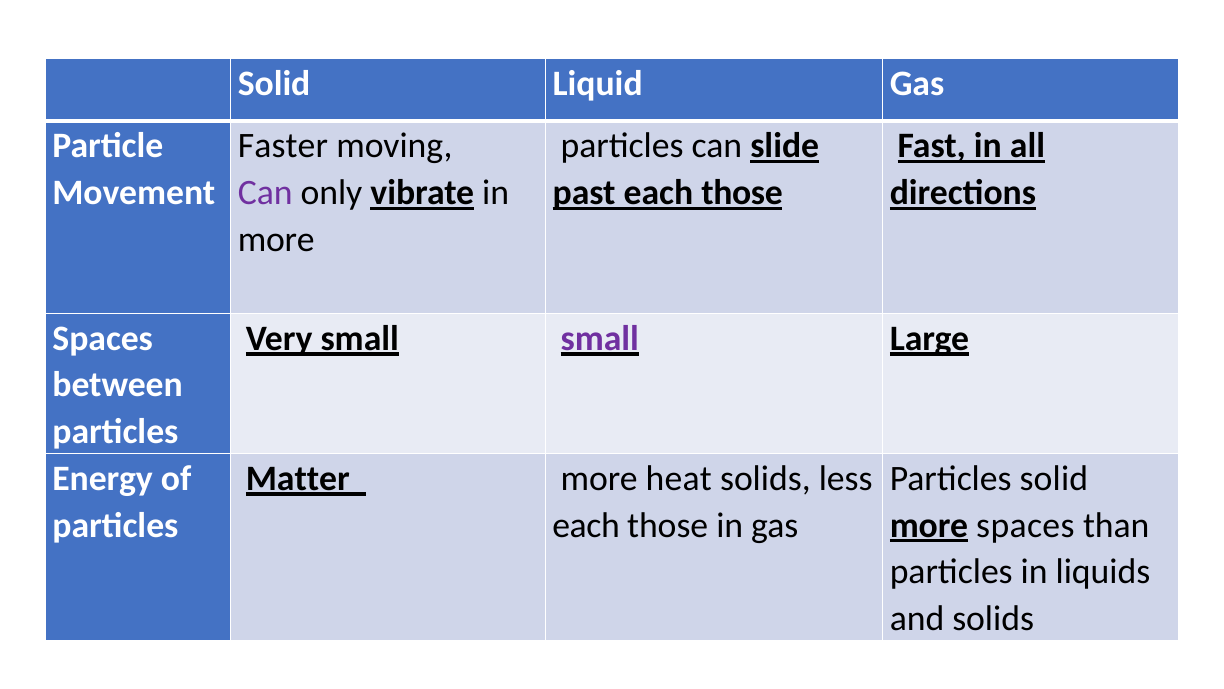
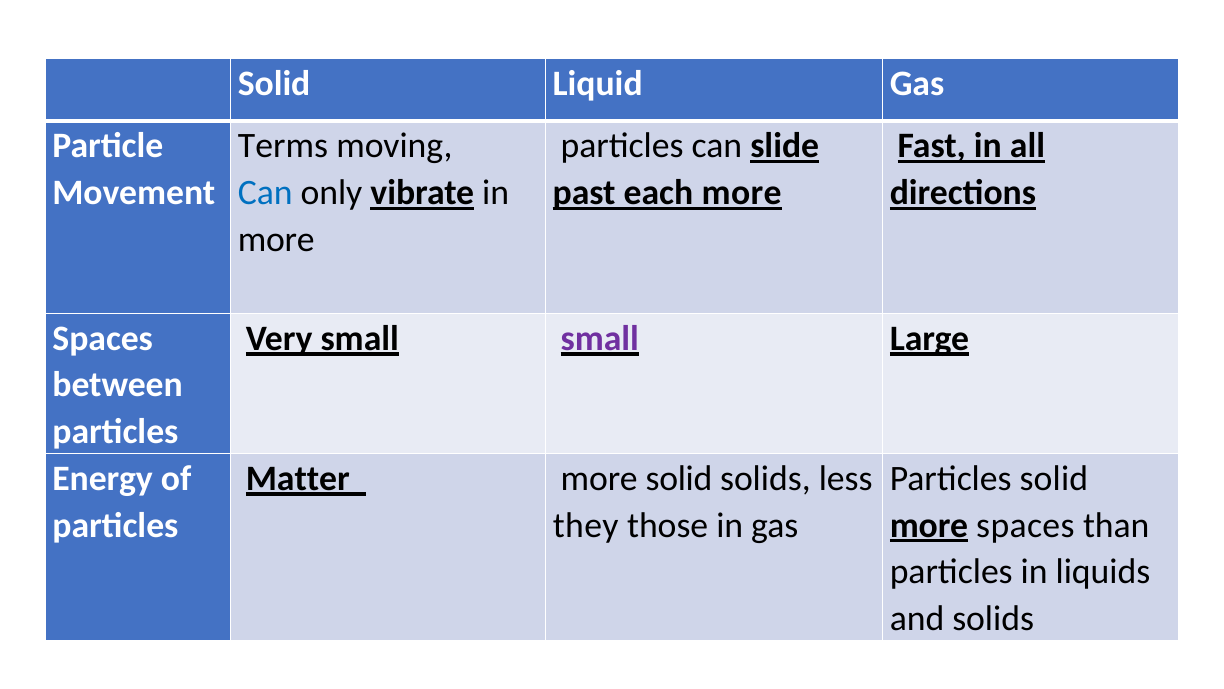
Faster: Faster -> Terms (283, 146)
Can colour: purple -> blue (265, 193)
past each those: those -> more (742, 193)
more heat: heat -> solid (679, 478)
each: each -> they (586, 525)
